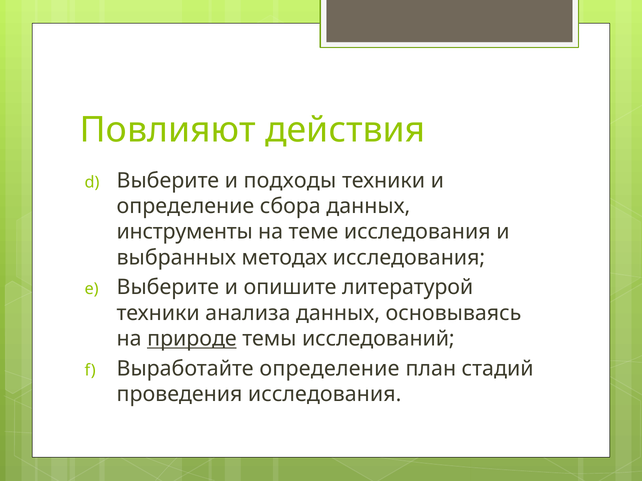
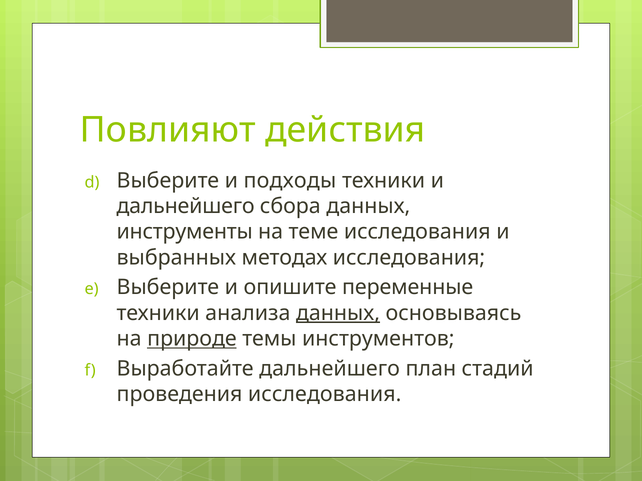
определение: определение -> дальнейшего (186, 206)
литературой: литературой -> переменные (408, 288)
данных underline: none -> present (338, 313)
исследований: исследований -> инструментов (378, 339)
Выработайте определение: определение -> дальнейшего (330, 369)
